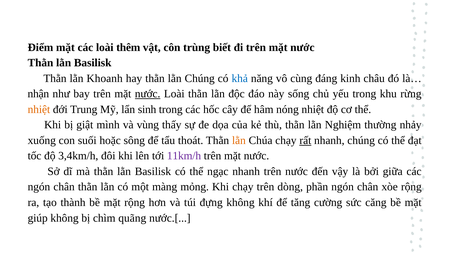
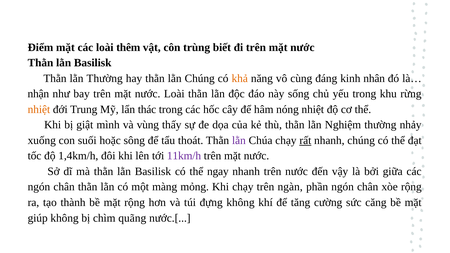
lằn Khoanh: Khoanh -> Thường (105, 78)
khả colour: blue -> orange (240, 78)
châu: châu -> nhân (374, 78)
nước underline: present -> none (148, 94)
sinh: sinh -> thác (147, 109)
lằn colour: orange -> purple (239, 140)
3,4km/h: 3,4km/h -> 1,4km/h (78, 156)
ngạc: ngạc -> ngay (218, 172)
dòng: dòng -> ngàn (290, 187)
